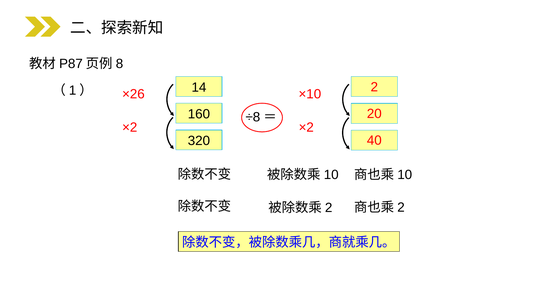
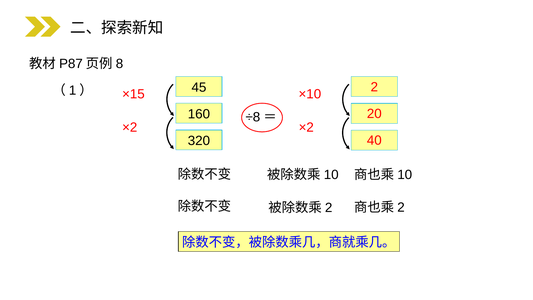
14: 14 -> 45 (199, 87)
×26: ×26 -> ×15 (133, 94)
